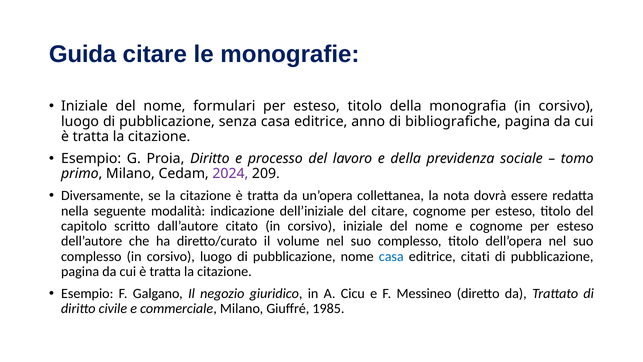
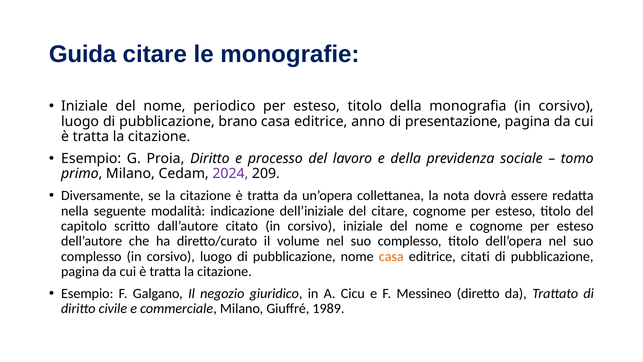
formulari: formulari -> periodico (224, 106)
senza: senza -> brano (238, 121)
bibliografiche: bibliografiche -> presentazione (453, 121)
casa colour: blue -> orange (391, 256)
1985: 1985 -> 1989 (328, 309)
